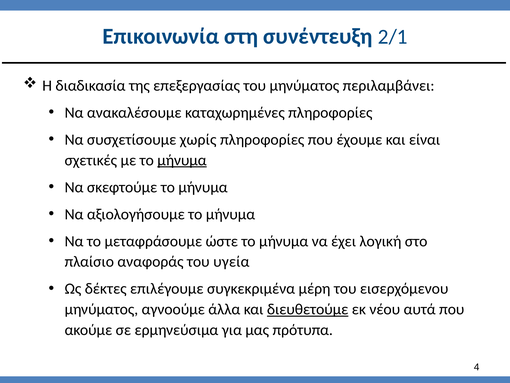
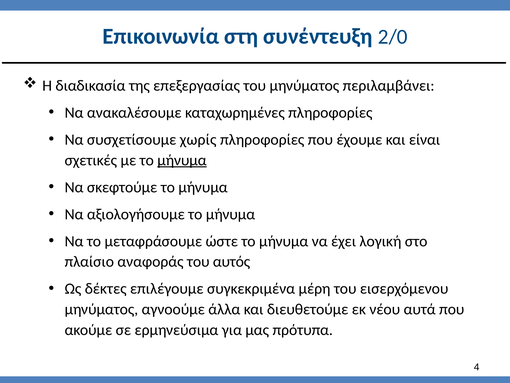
2/1: 2/1 -> 2/0 (393, 37)
υγεία: υγεία -> αυτός (231, 261)
διευθετούμε underline: present -> none (308, 309)
